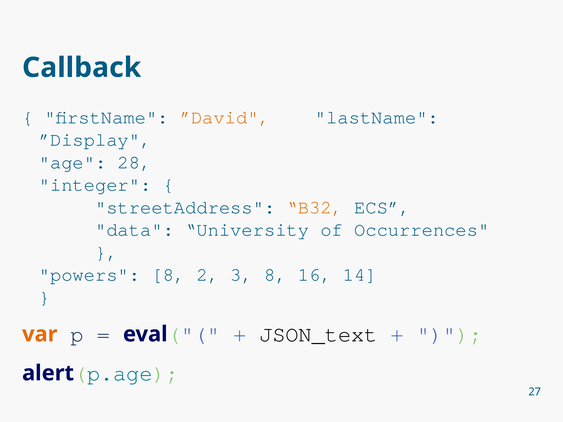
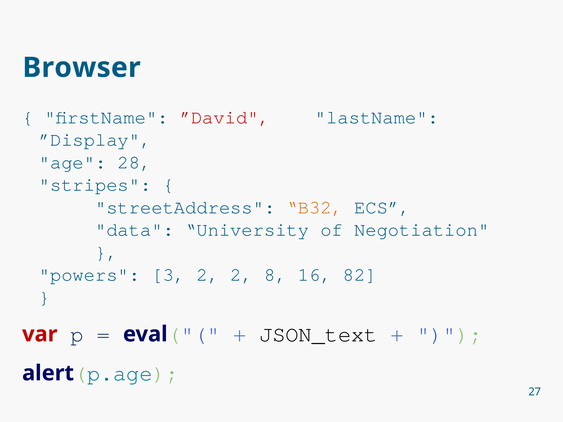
Callback: Callback -> Browser (82, 68)
”David colour: orange -> red (225, 117)
integer: integer -> stripes (95, 185)
Occurrences: Occurrences -> Negotiation (422, 230)
powers 8: 8 -> 3 (168, 275)
2 3: 3 -> 2 (242, 275)
14: 14 -> 82 (360, 275)
var colour: orange -> red (40, 334)
